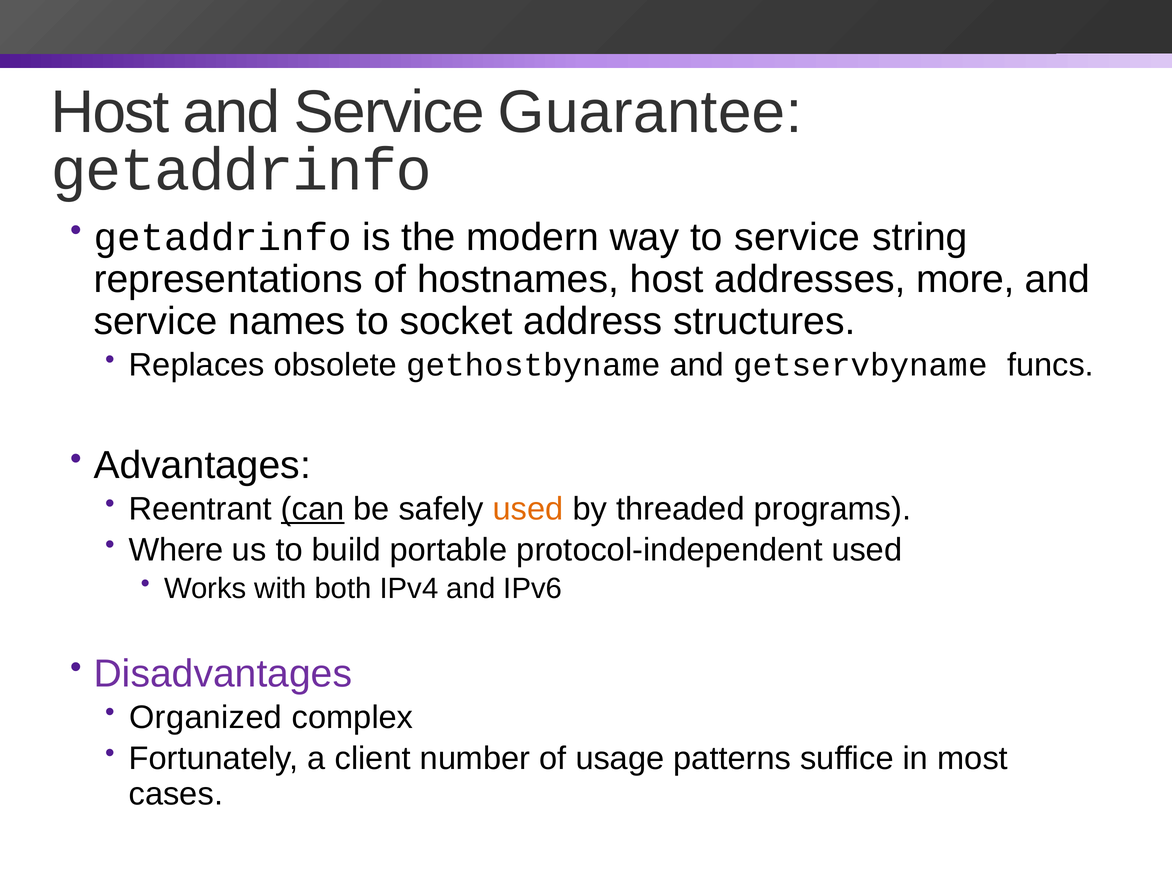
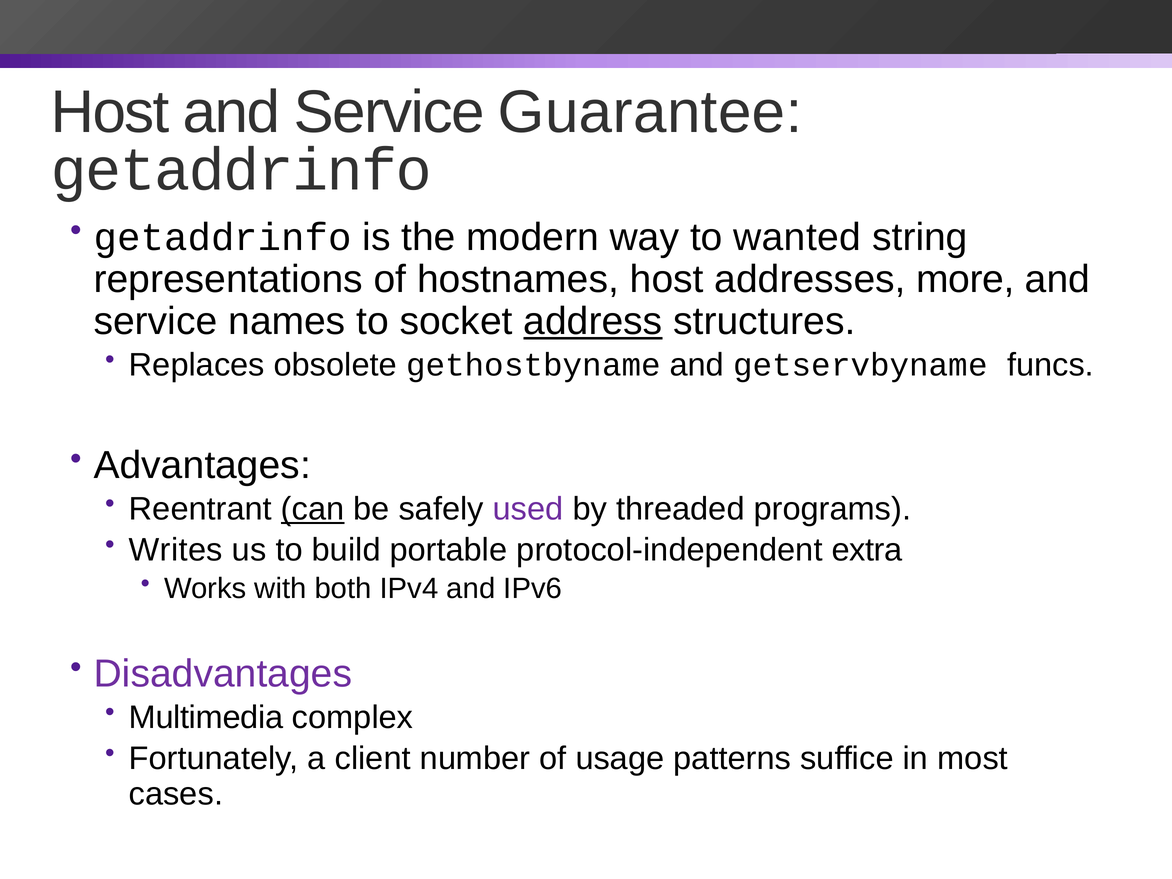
to service: service -> wanted (797, 237)
address underline: none -> present (593, 321)
used colour: orange -> purple (528, 509)
Where: Where -> Writes (176, 550)
protocol-independent used: used -> extra (867, 550)
Organized: Organized -> Multimedia (206, 718)
